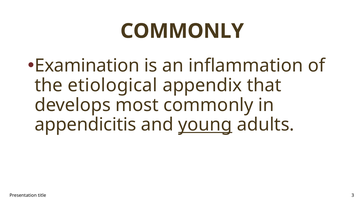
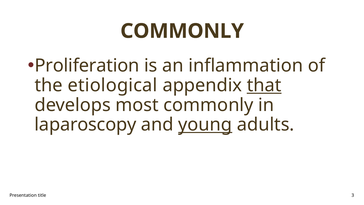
Examination: Examination -> Proliferation (87, 66)
that underline: none -> present (264, 85)
appendicitis: appendicitis -> laparoscopy (85, 125)
